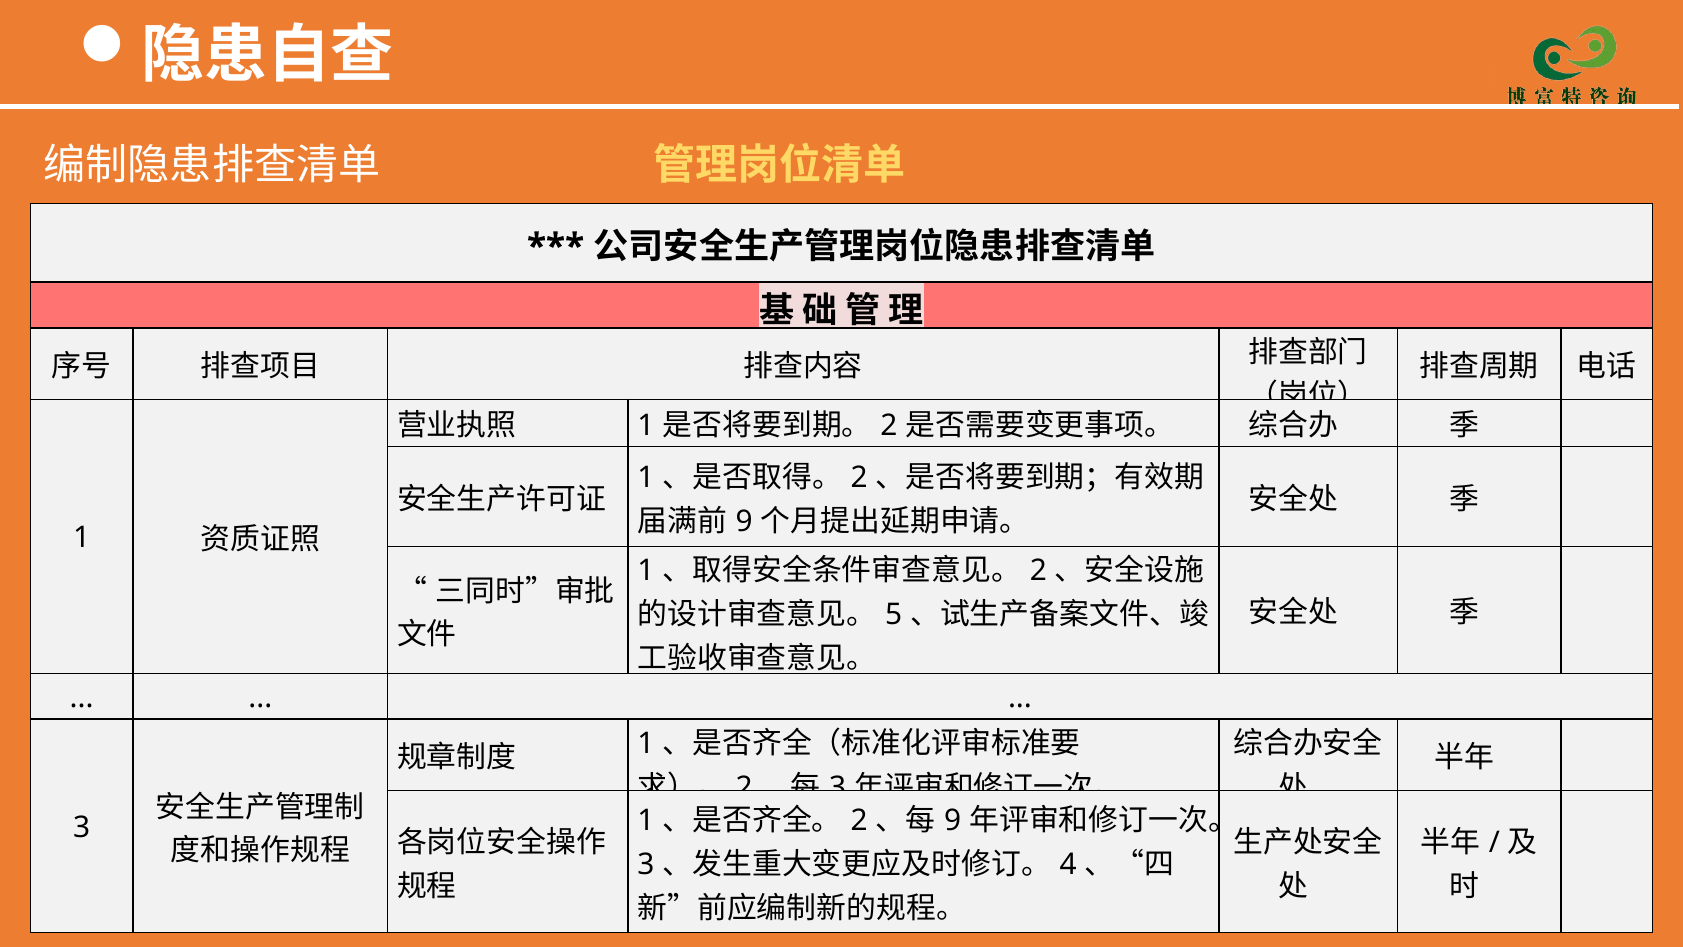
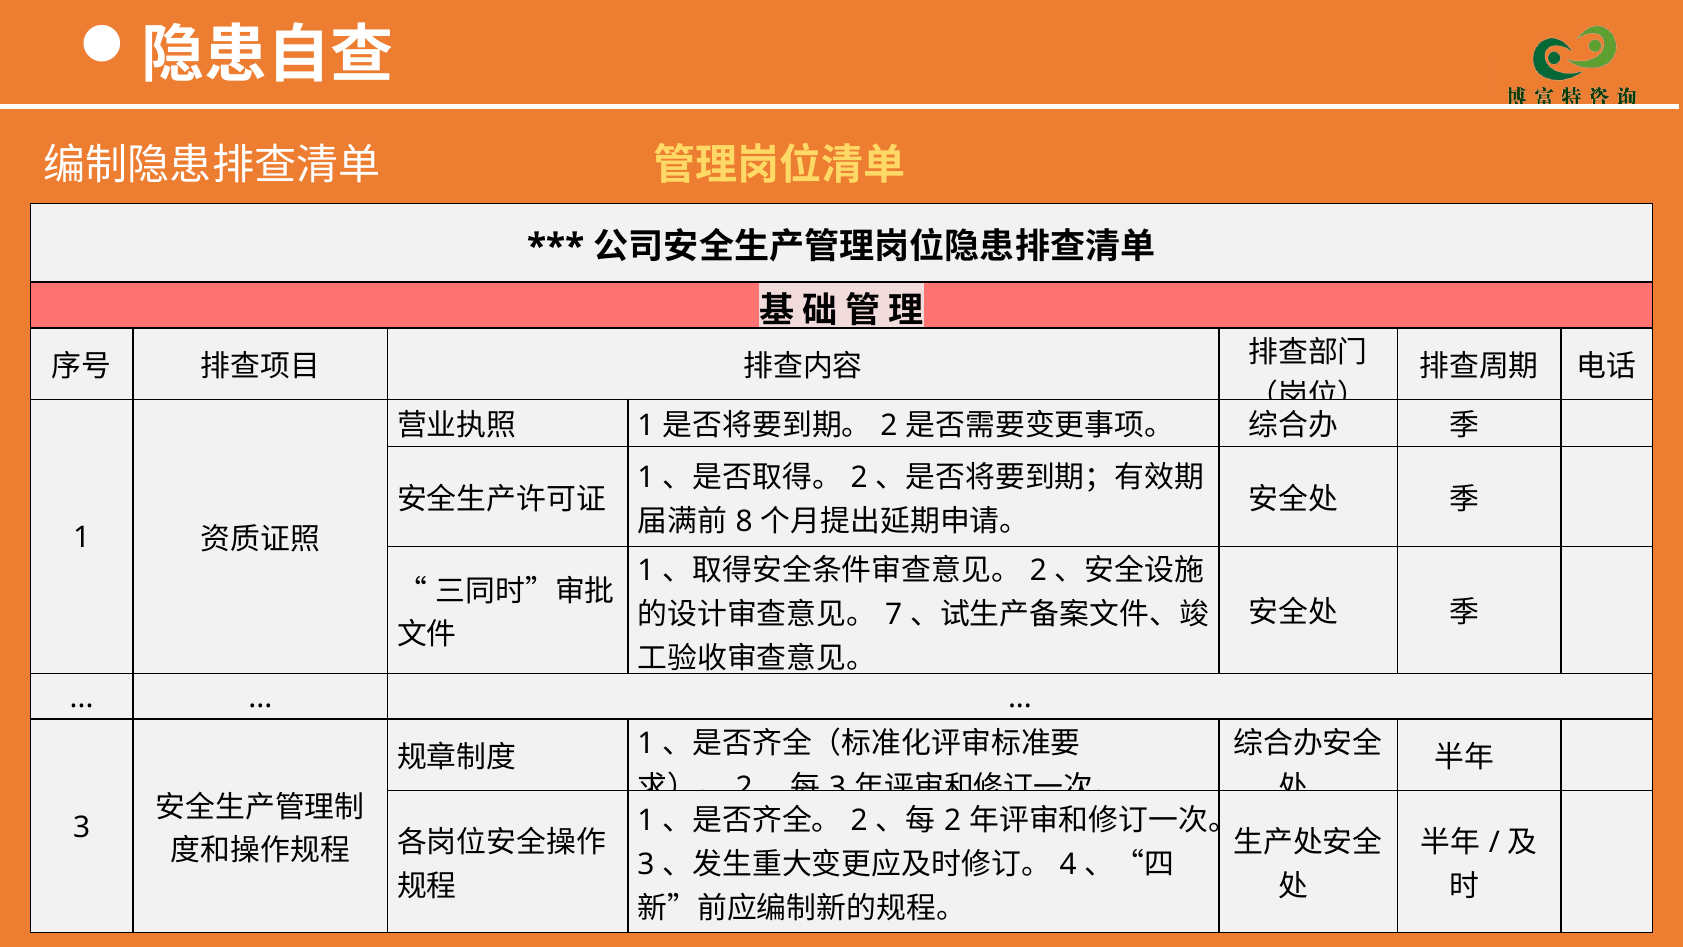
9: 9 -> 8 (744, 521)
5: 5 -> 7 (894, 615)
9: 9 -> 2 (953, 821)
